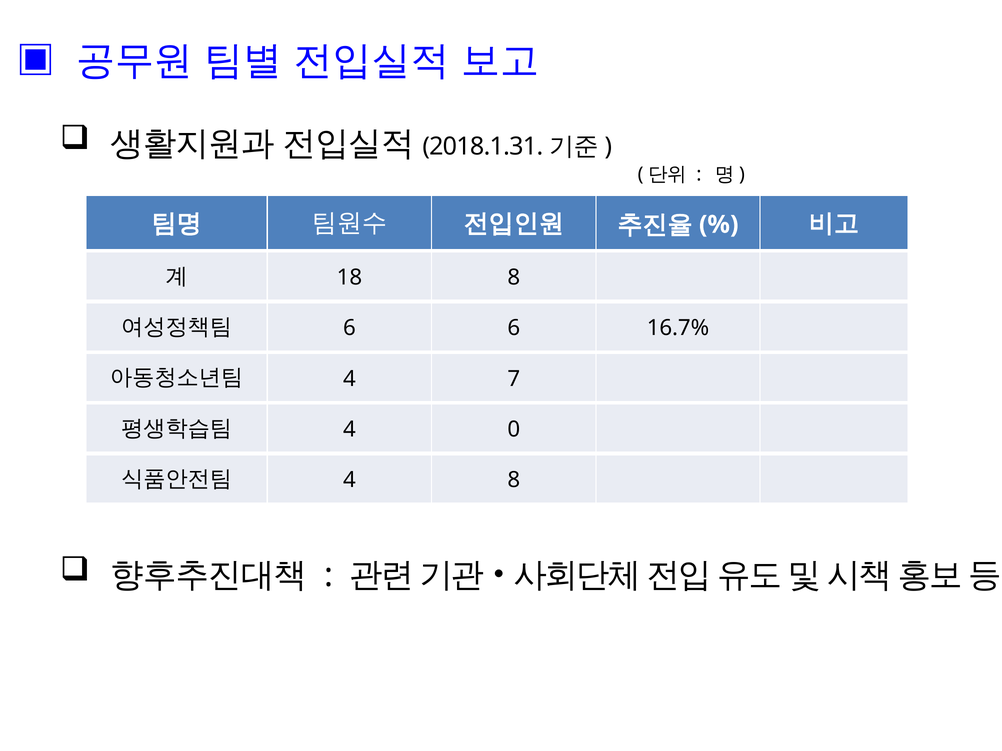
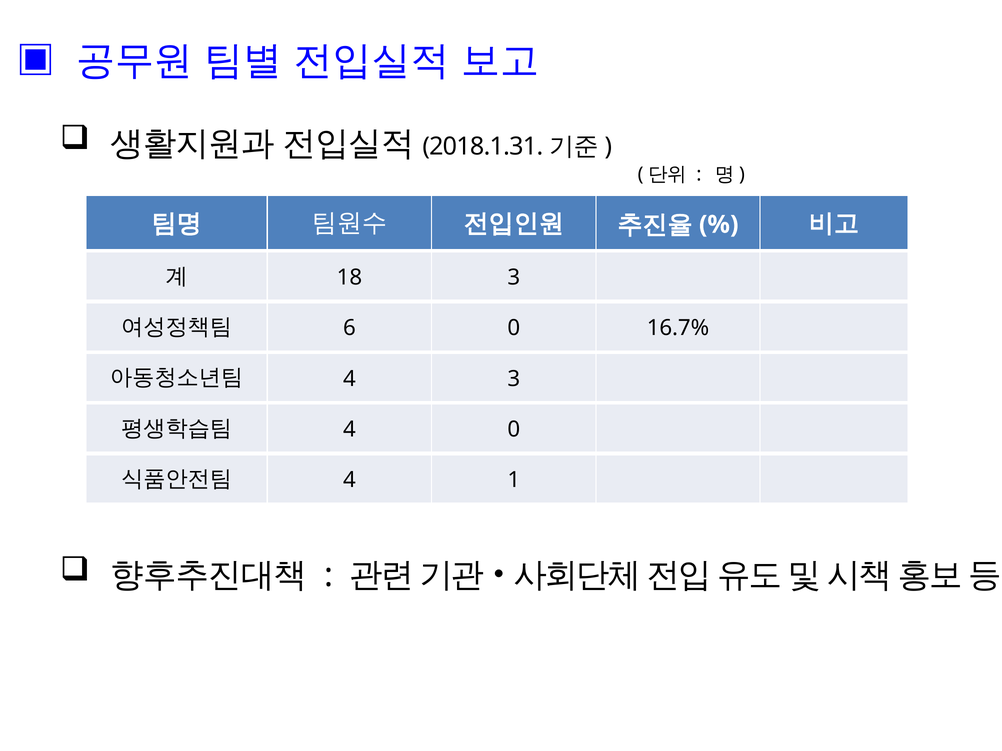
18 8: 8 -> 3 (514, 278)
6 6: 6 -> 0 (514, 328)
4 7: 7 -> 3 (514, 379)
4 8: 8 -> 1 (514, 480)
